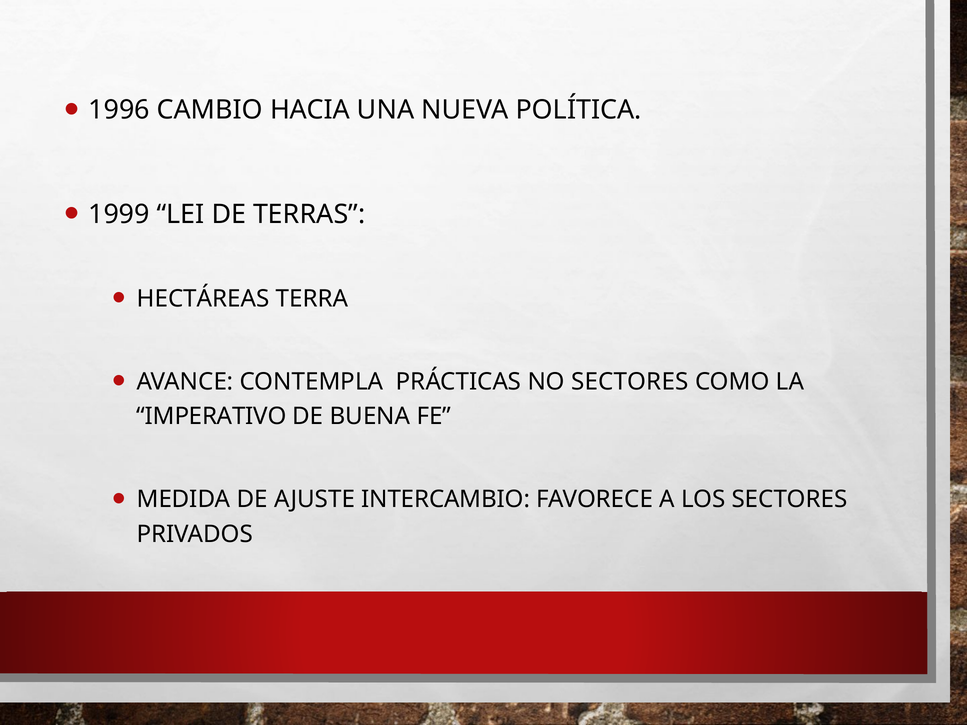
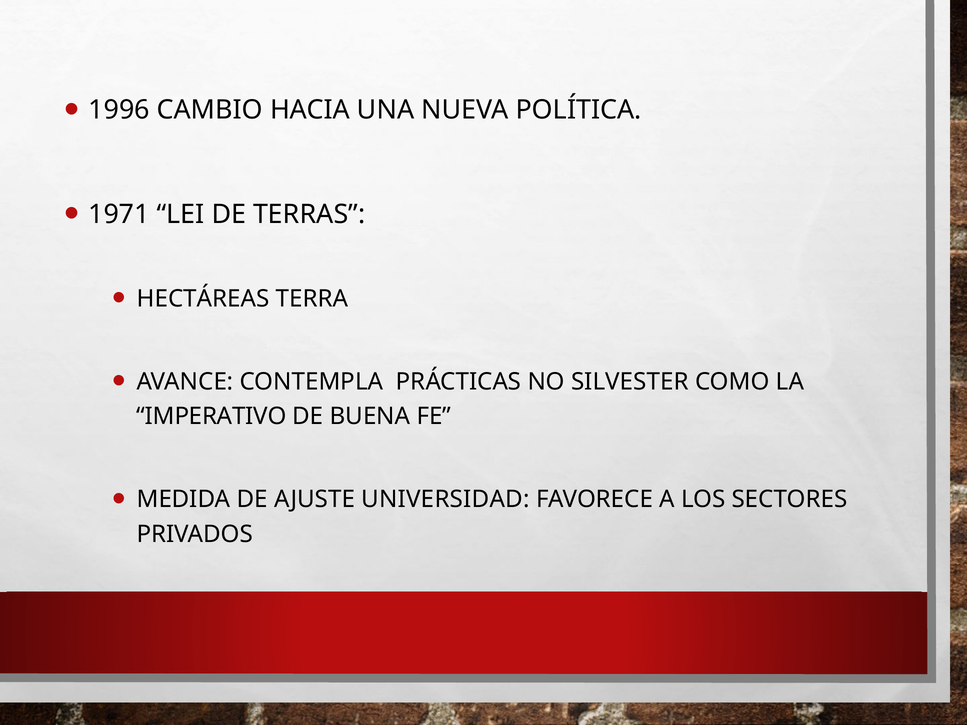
1999: 1999 -> 1971 (119, 214)
NO SECTORES: SECTORES -> SILVESTER (630, 382)
INTERCAMBIO: INTERCAMBIO -> UNIVERSIDAD (445, 500)
